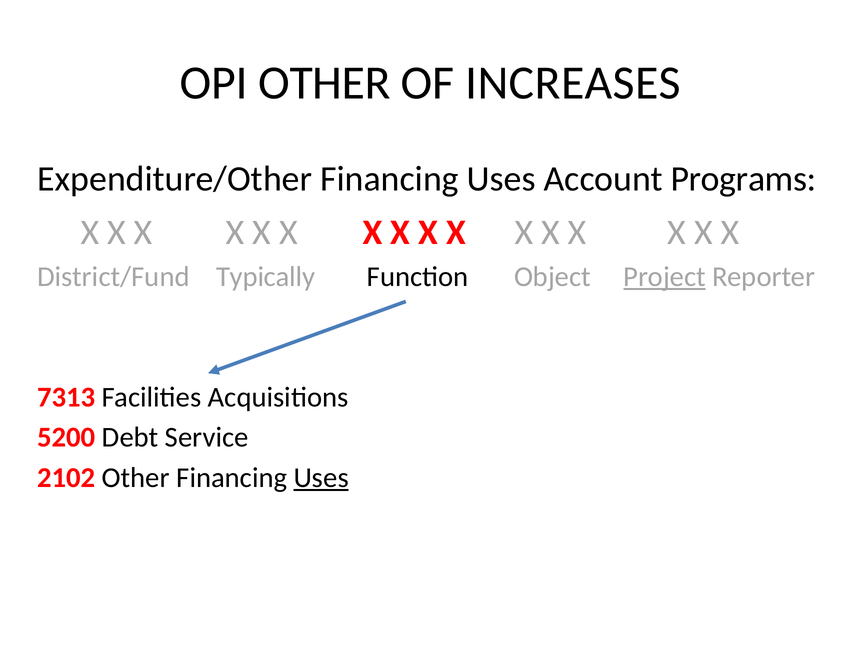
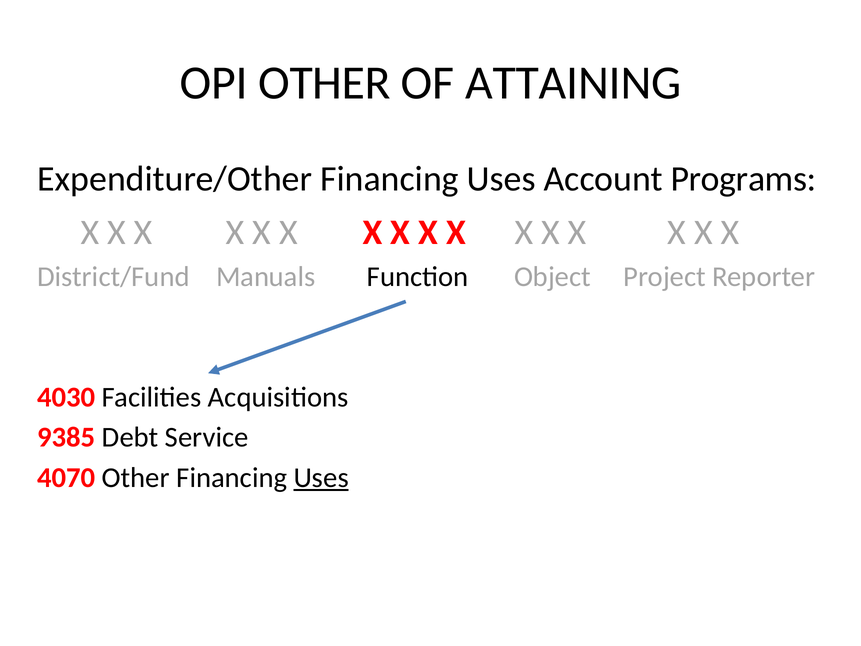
INCREASES: INCREASES -> ATTAINING (573, 83)
Typically: Typically -> Manuals (266, 277)
Project underline: present -> none (664, 277)
7313: 7313 -> 4030 (66, 397)
5200: 5200 -> 9385 (66, 437)
2102: 2102 -> 4070 (66, 477)
